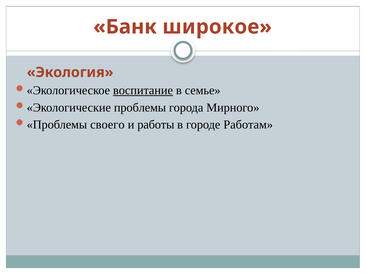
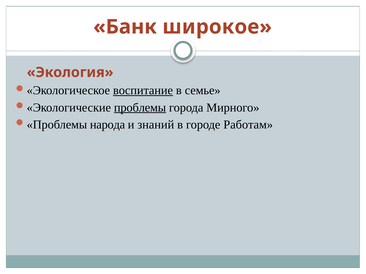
проблемы underline: none -> present (140, 108)
своего: своего -> народа (108, 125)
работы: работы -> знаний (156, 125)
